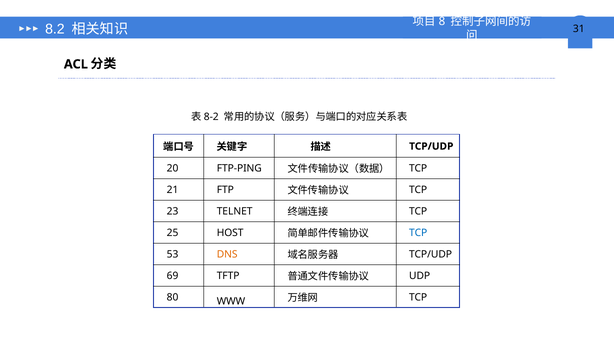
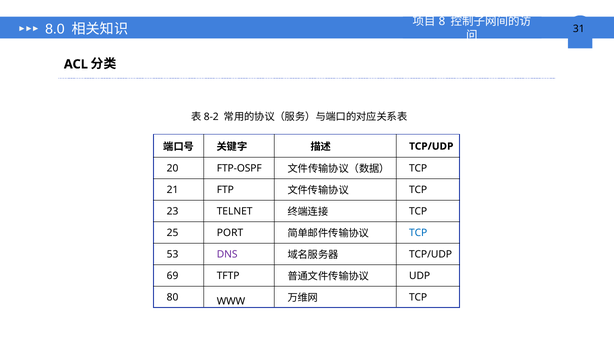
8.2: 8.2 -> 8.0 (55, 29)
FTP-PING: FTP-PING -> FTP-OSPF (239, 169)
HOST: HOST -> PORT (230, 233)
DNS colour: orange -> purple (227, 255)
